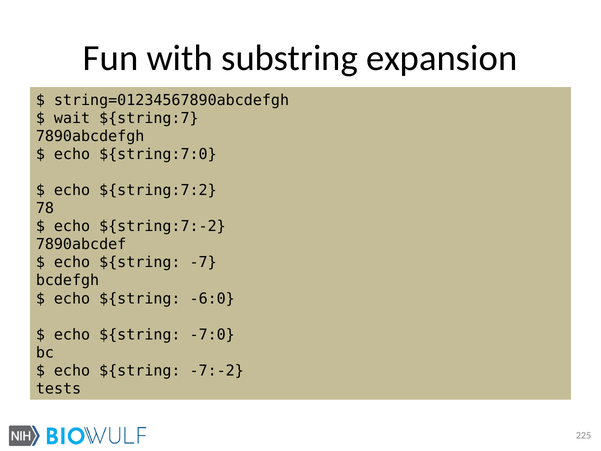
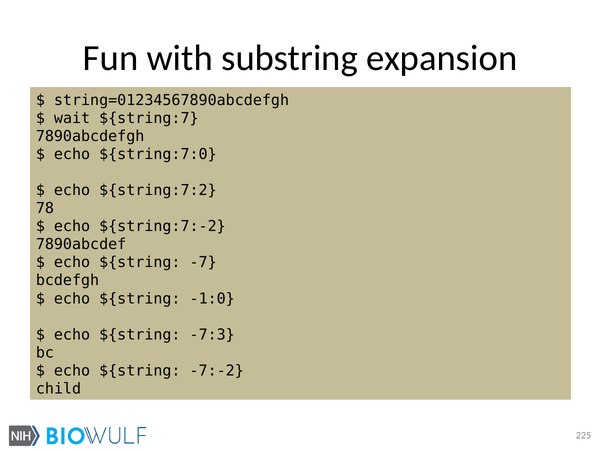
-6:0: -6:0 -> -1:0 (212, 298)
-7:0: -7:0 -> -7:3 (212, 334)
tests: tests -> child (59, 389)
